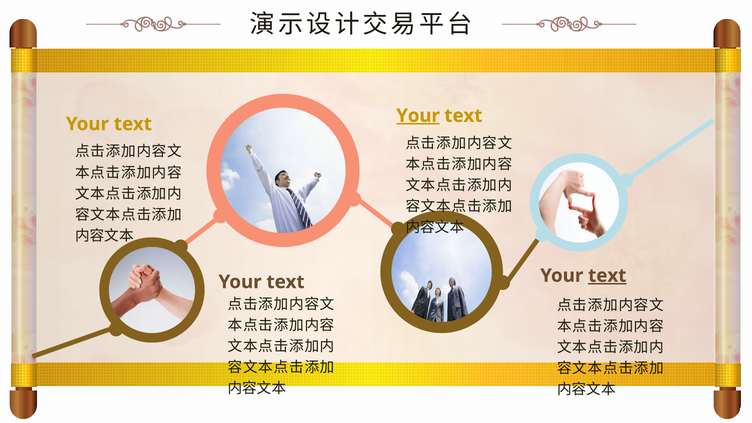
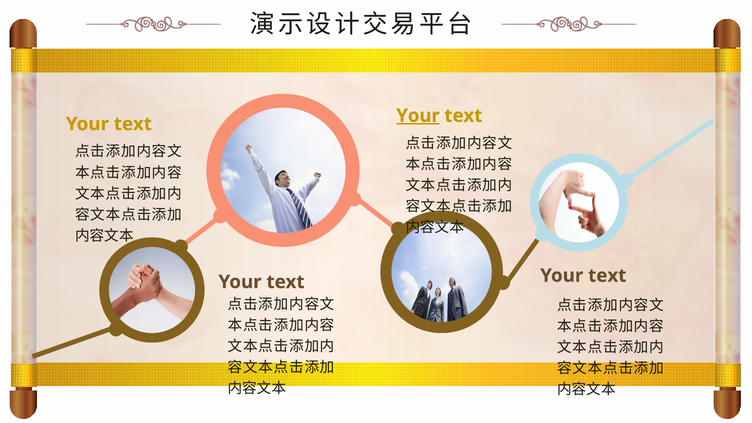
text underline: present -> none (607, 276)
